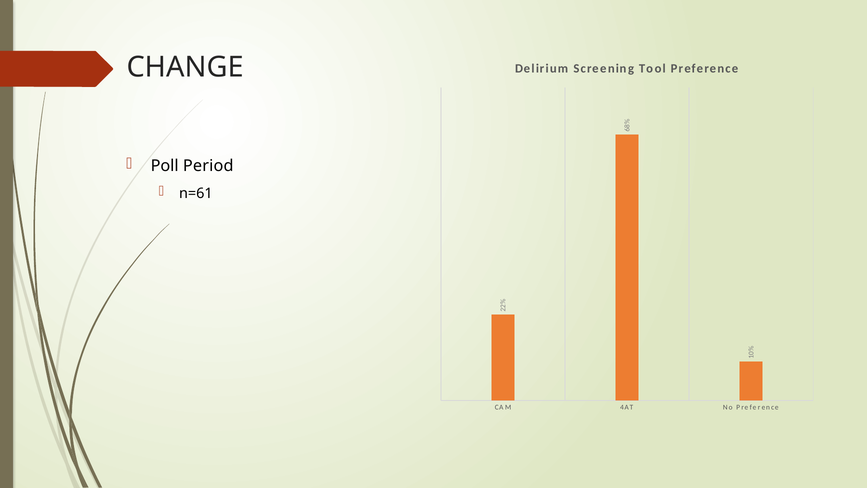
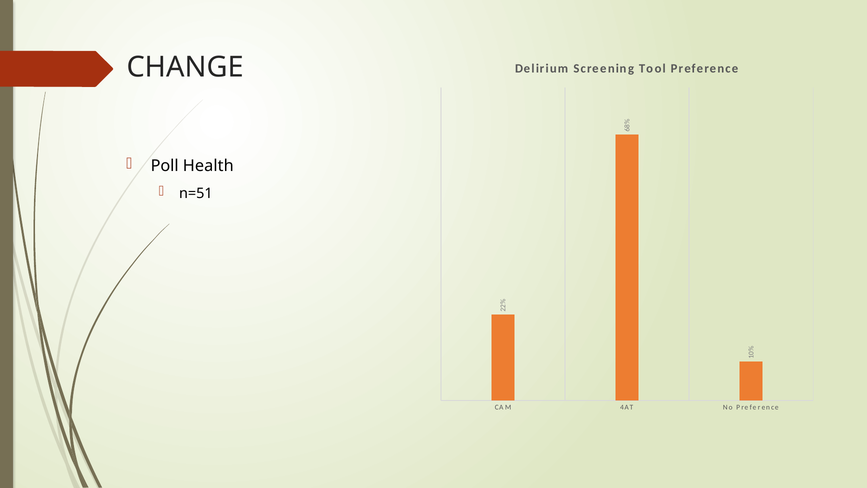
Period: Period -> Health (208, 166)
n=61: n=61 -> n=51 (196, 193)
